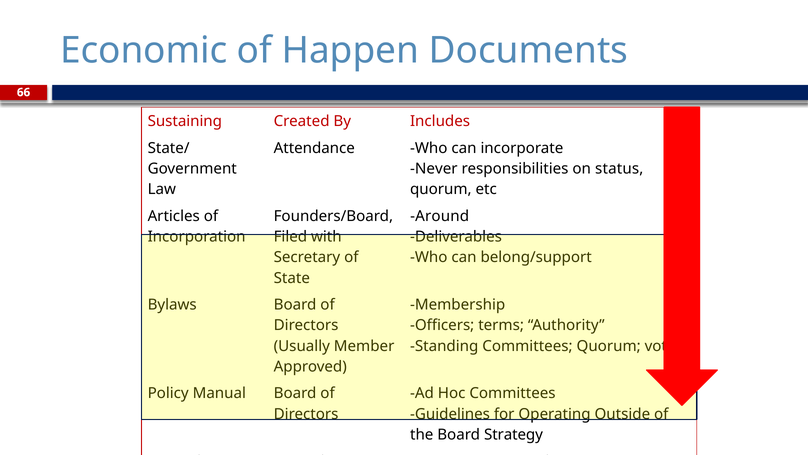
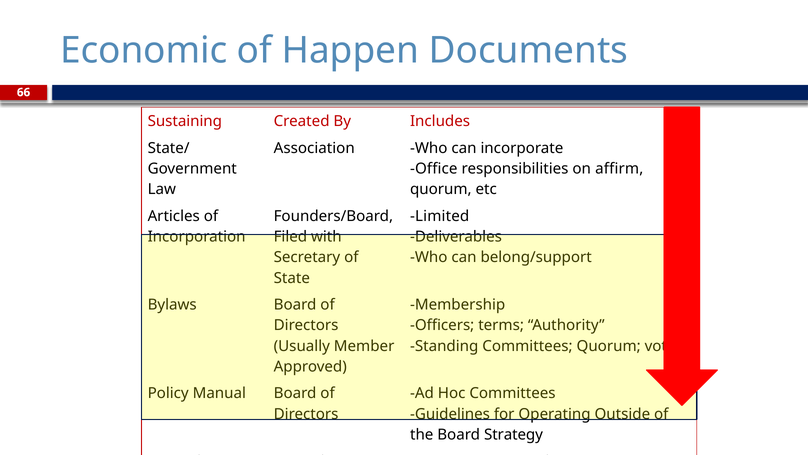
Attendance: Attendance -> Association (314, 148)
Never: Never -> Office (434, 169)
status: status -> affirm (619, 169)
Around: Around -> Limited (440, 216)
